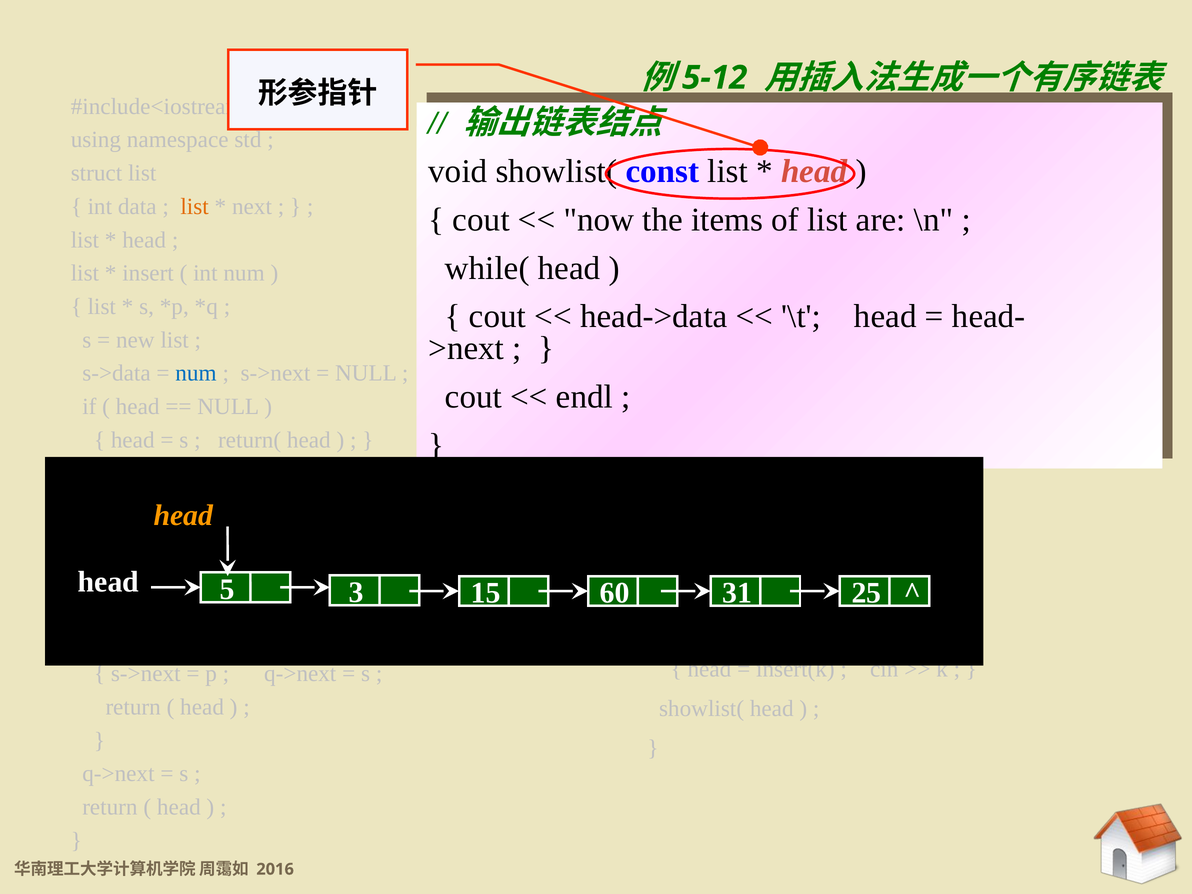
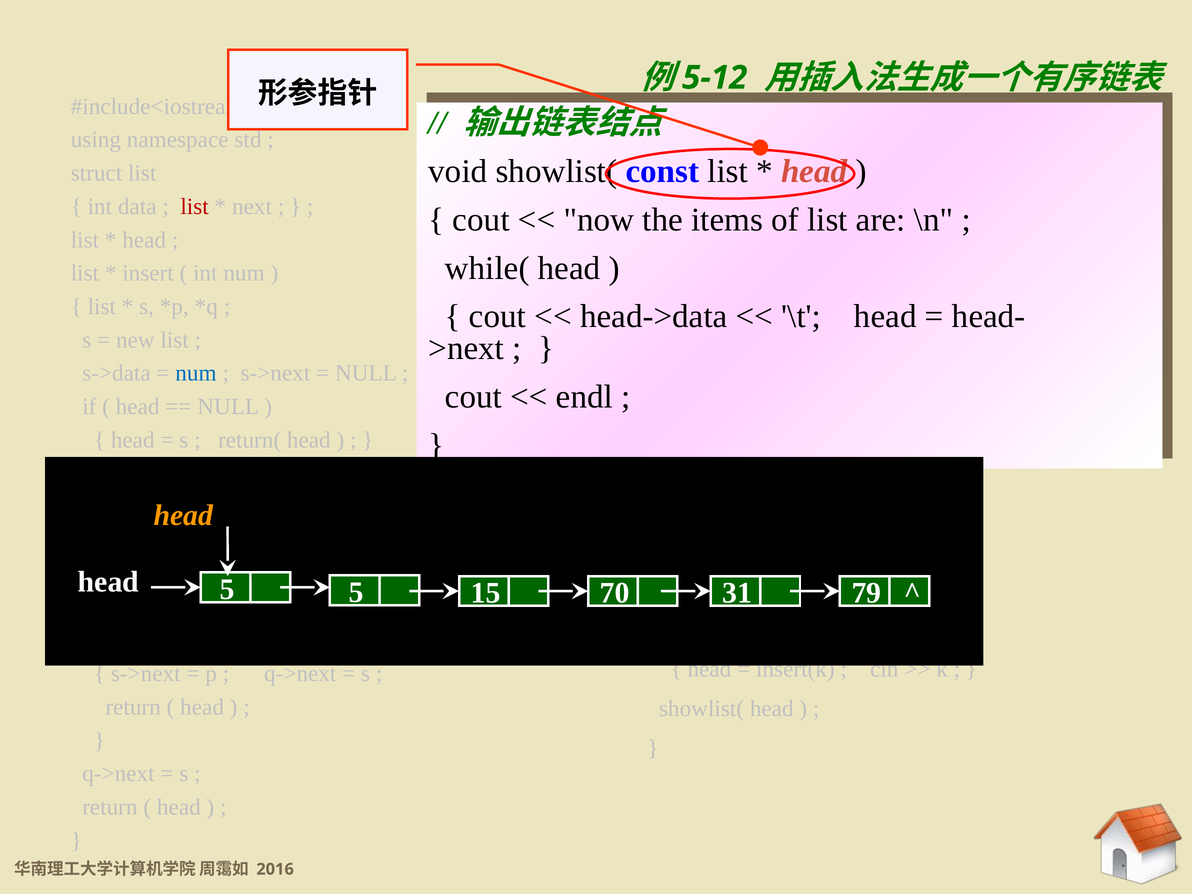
list colour: orange -> red (195, 206)
3: 3 -> 5 (356, 592)
60: 60 -> 70 (615, 593)
25: 25 -> 79 (866, 593)
